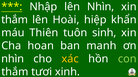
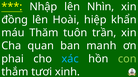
thắm: thắm -> đồng (15, 20)
Thiên: Thiên -> Thăm (44, 33)
sinh: sinh -> trần (104, 33)
hoan: hoan -> quan (41, 46)
nhìn: nhìn -> phai (13, 59)
xác colour: yellow -> light blue (70, 59)
